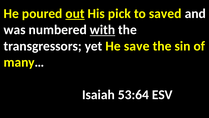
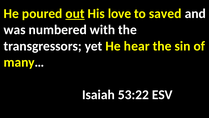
pick: pick -> love (120, 14)
with underline: present -> none (102, 30)
save: save -> hear (137, 46)
53:64: 53:64 -> 53:22 (133, 95)
